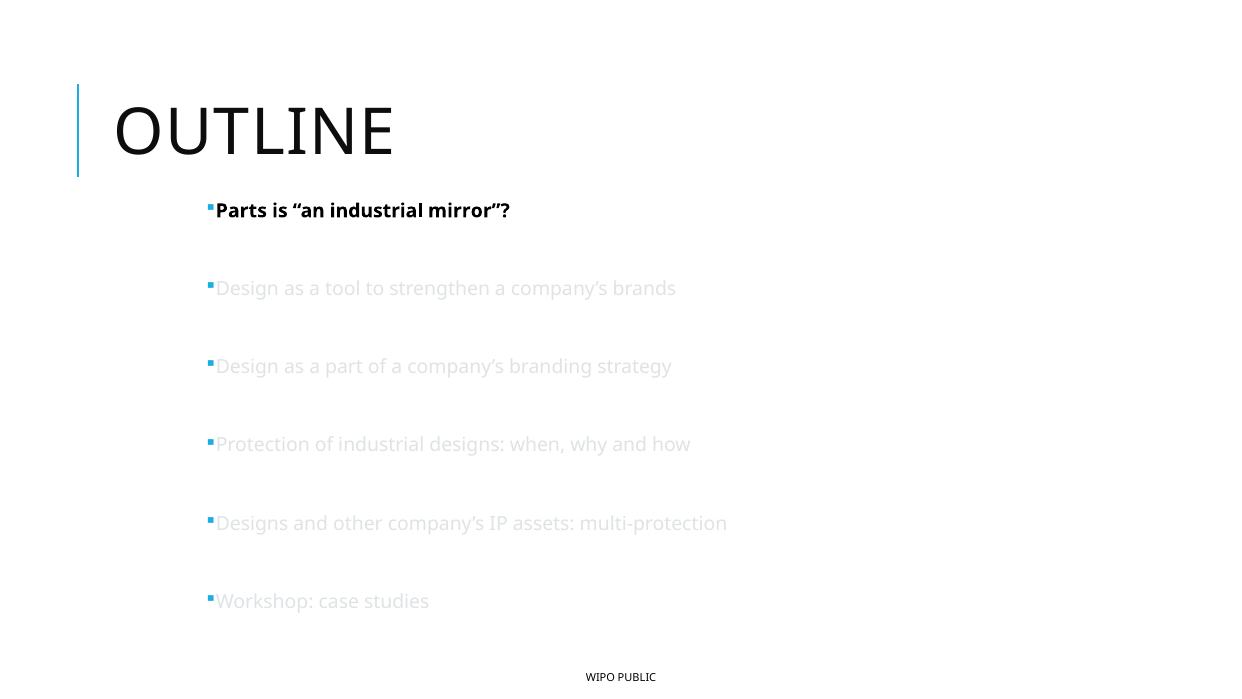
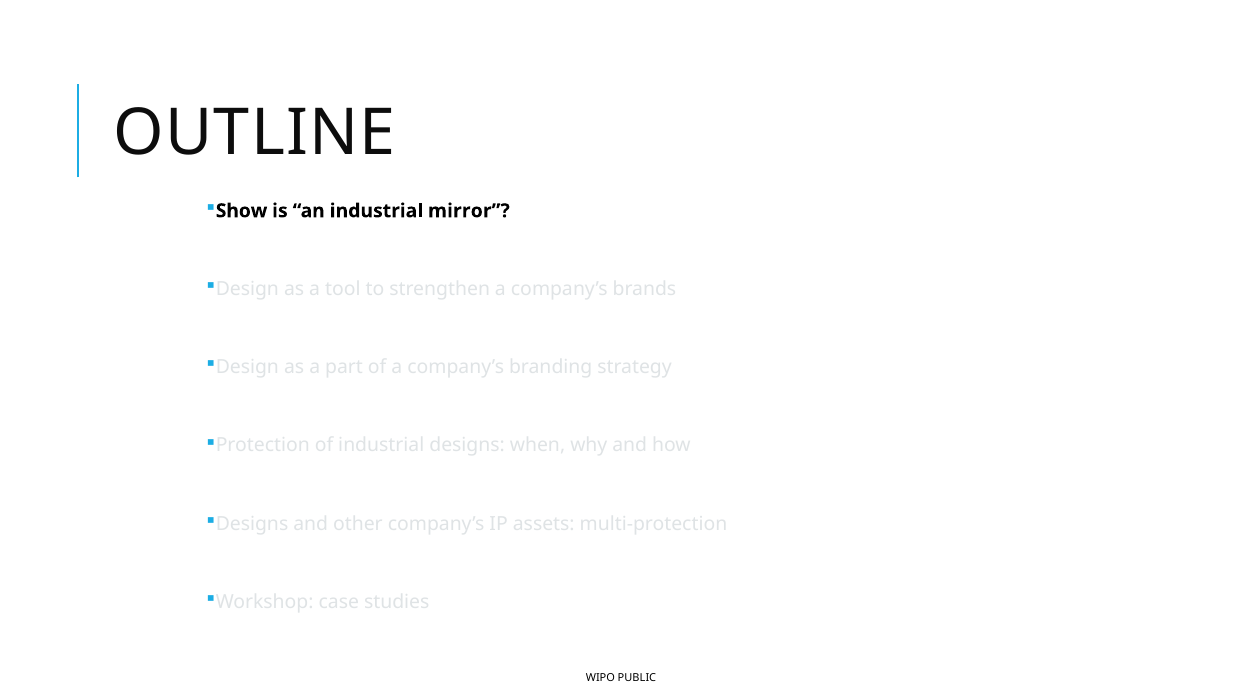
Parts: Parts -> Show (242, 211)
